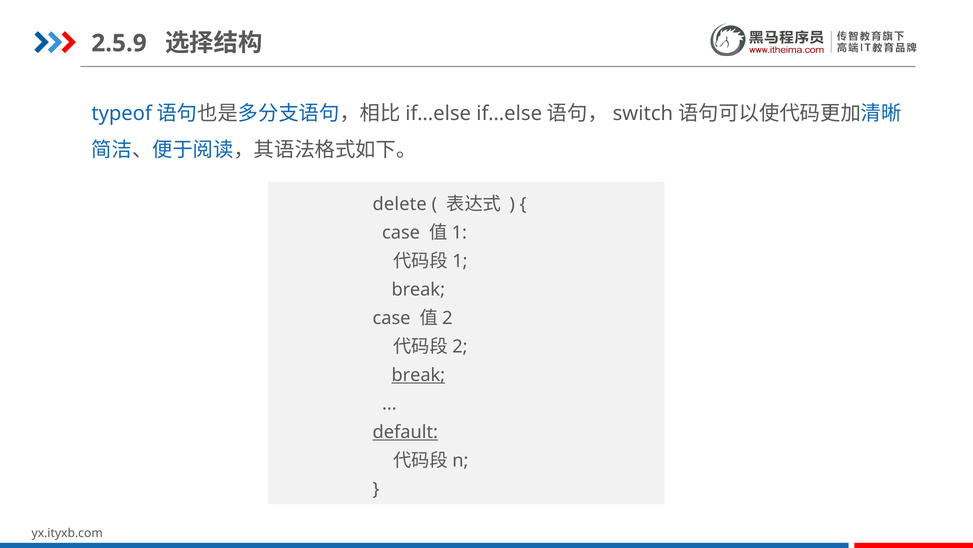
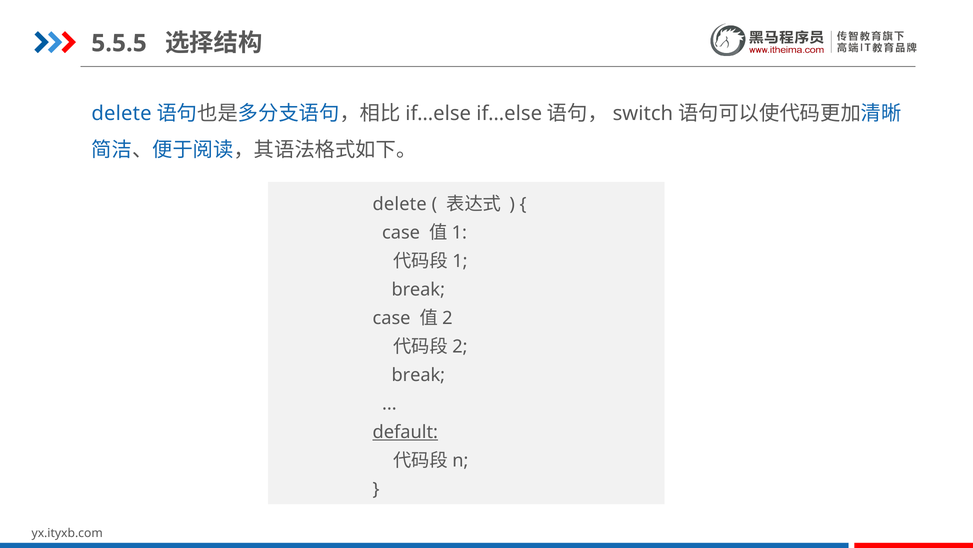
2.5.9: 2.5.9 -> 5.5.5 (119, 43)
typeof: typeof -> delete (122, 113)
break underline: present -> none (418, 375)
